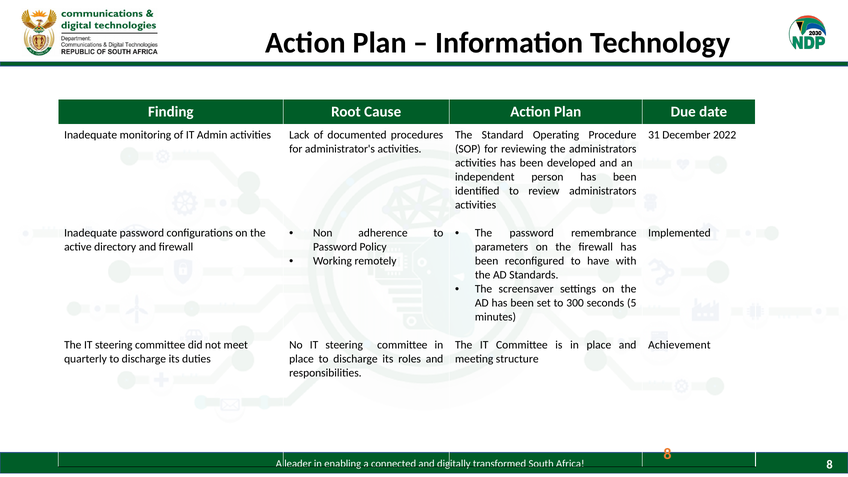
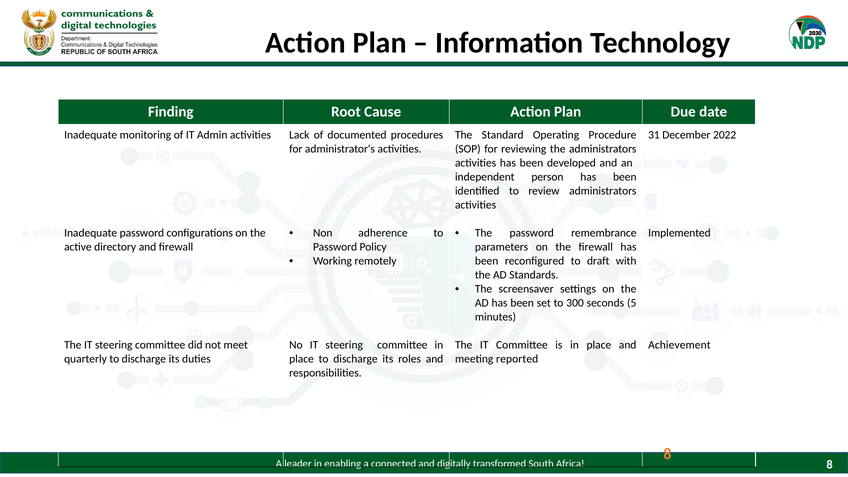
have: have -> draft (598, 261)
structure: structure -> reported (517, 359)
